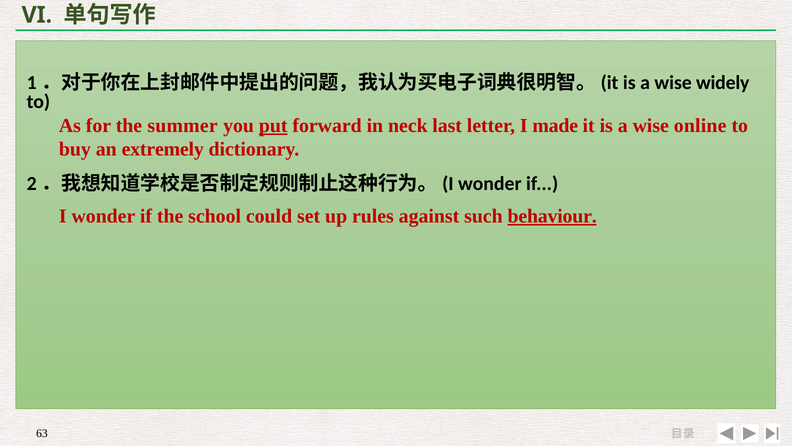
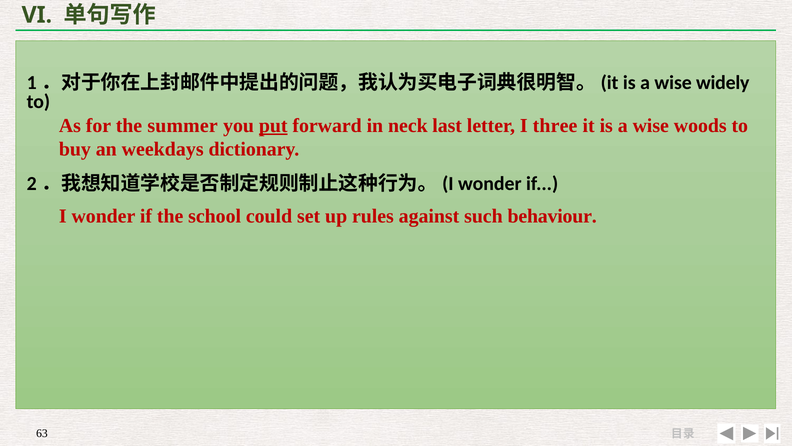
made: made -> three (555, 125)
online: online -> woods (700, 125)
extremely: extremely -> weekdays (163, 149)
behaviour underline: present -> none (552, 216)
